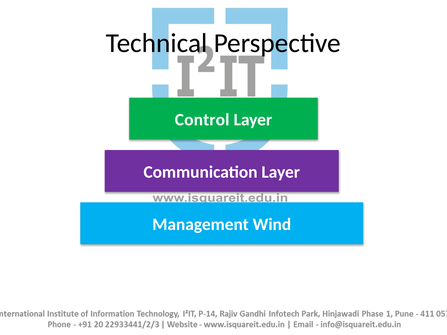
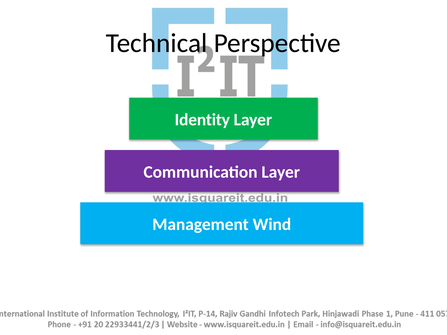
Control: Control -> Identity (202, 120)
